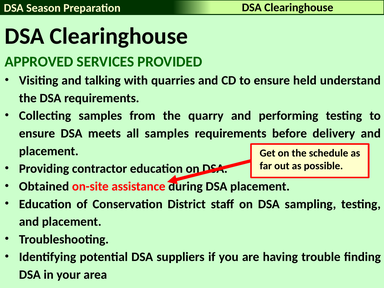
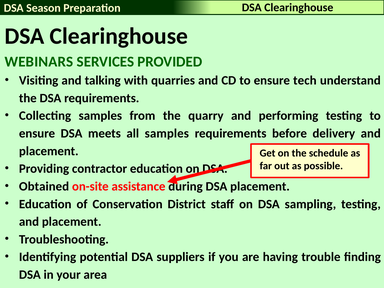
APPROVED: APPROVED -> WEBINARS (39, 62)
held: held -> tech (305, 80)
